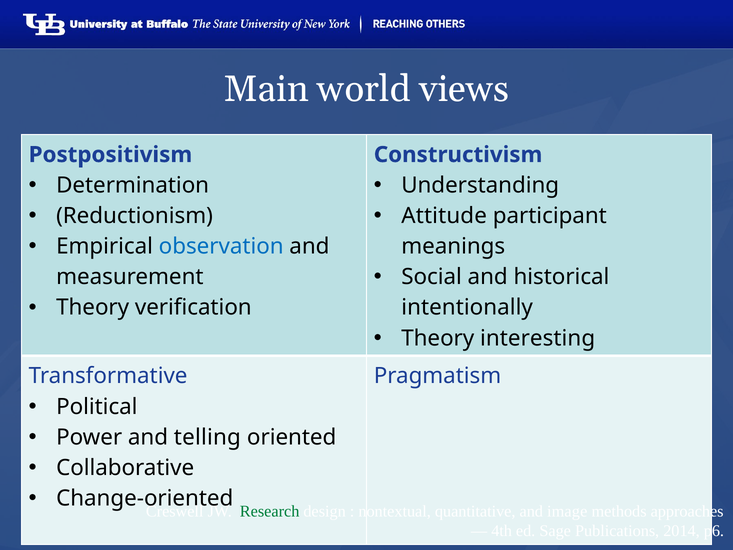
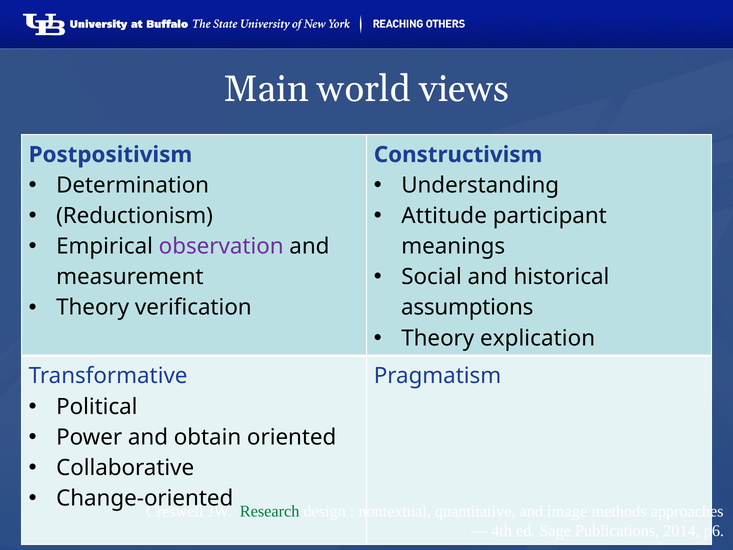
observation colour: blue -> purple (221, 246)
intentionally: intentionally -> assumptions (467, 307)
interesting: interesting -> explication (538, 338)
telling: telling -> obtain (208, 437)
